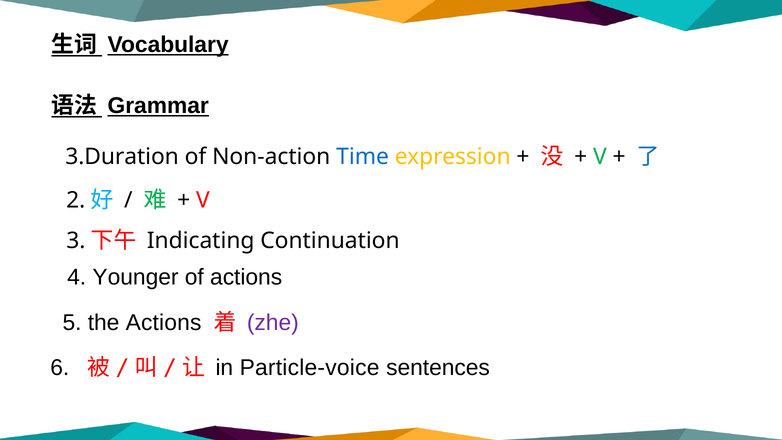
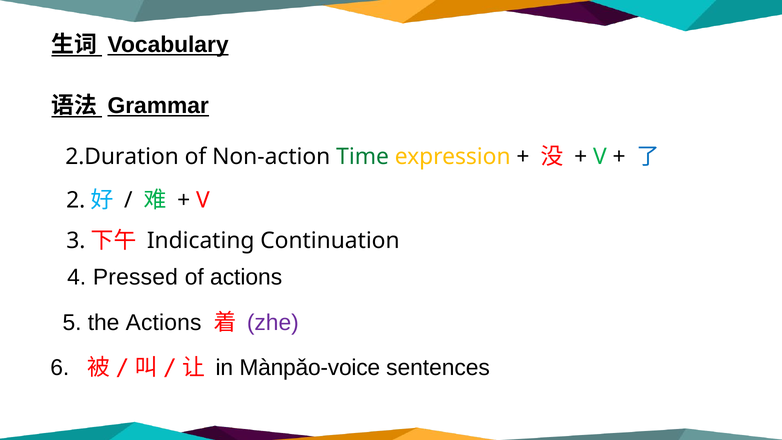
3.Duration: 3.Duration -> 2.Duration (122, 157)
Time colour: blue -> green (363, 157)
Younger: Younger -> Pressed (135, 277)
Particle-voice: Particle-voice -> Mànpǎo-voice (310, 368)
